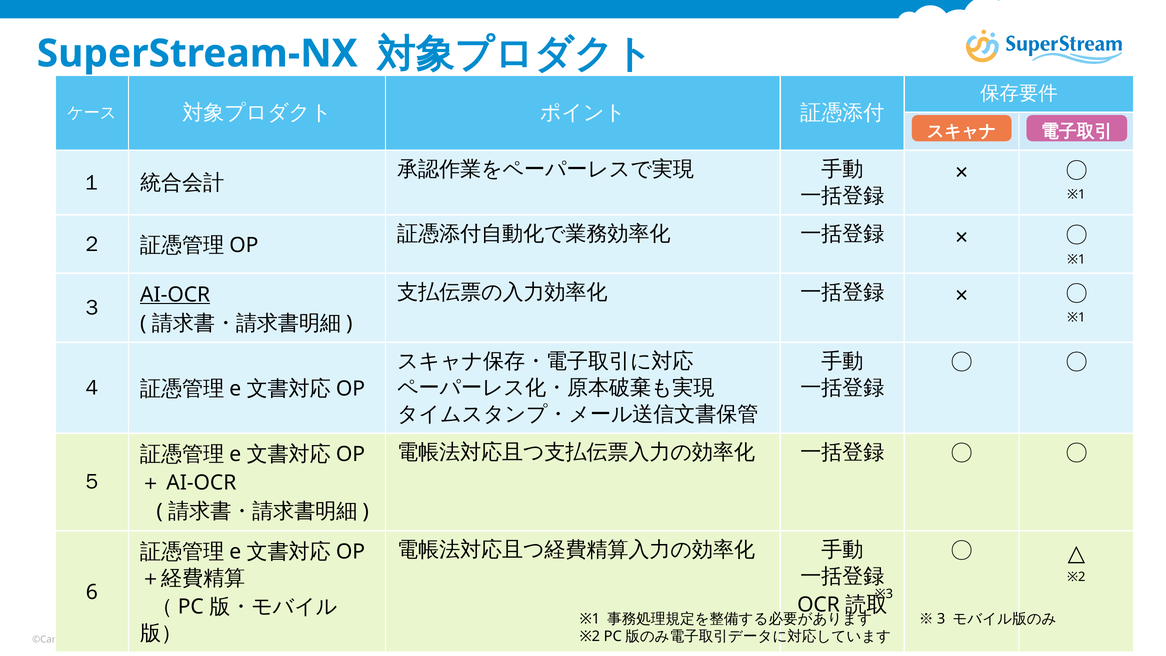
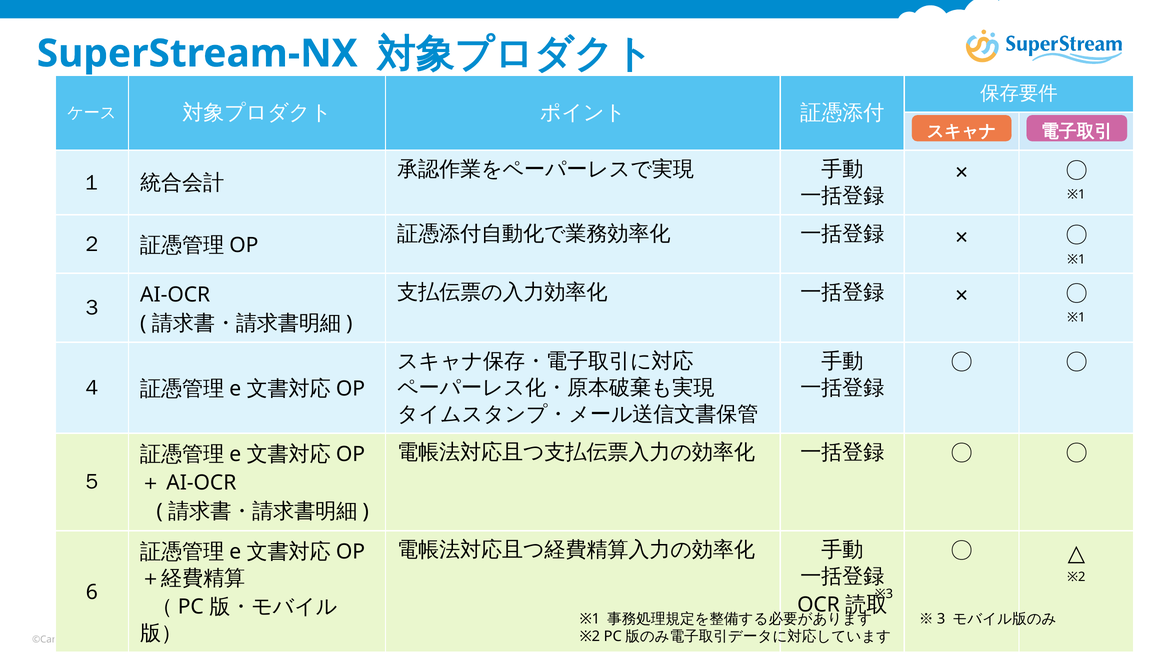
AI-OCR underline: present -> none (175, 295)
